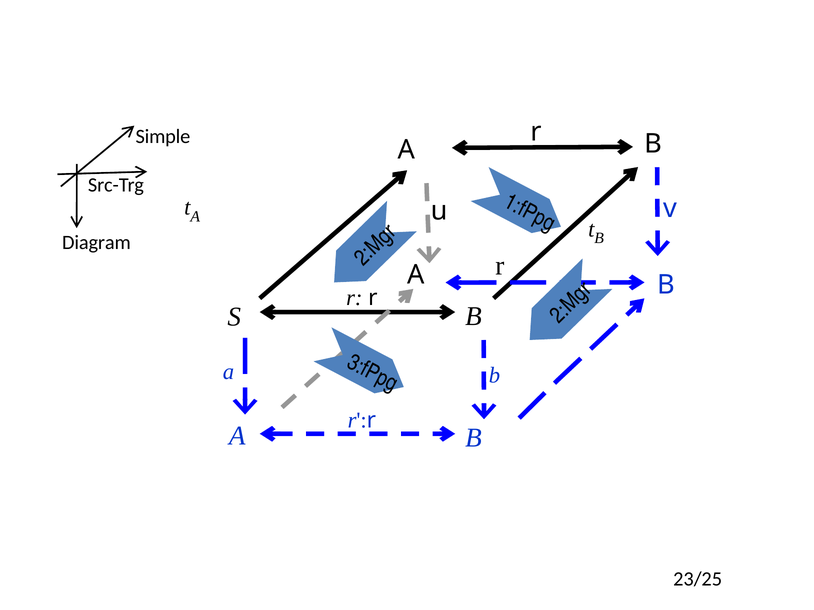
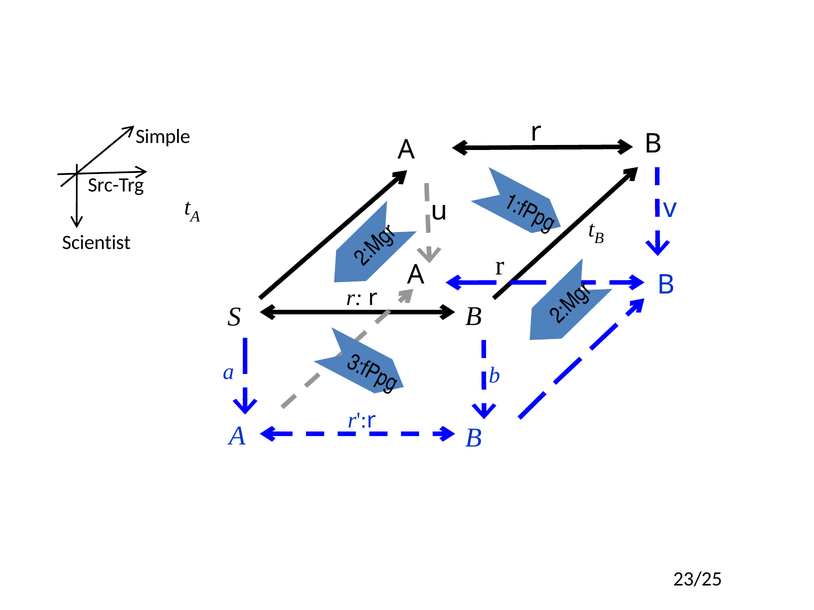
Diagram: Diagram -> Scientist (96, 243)
